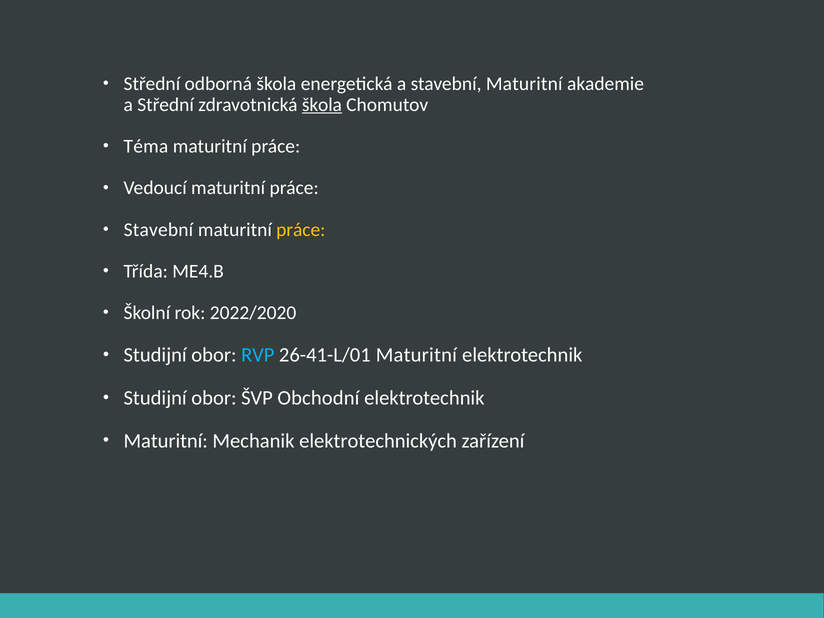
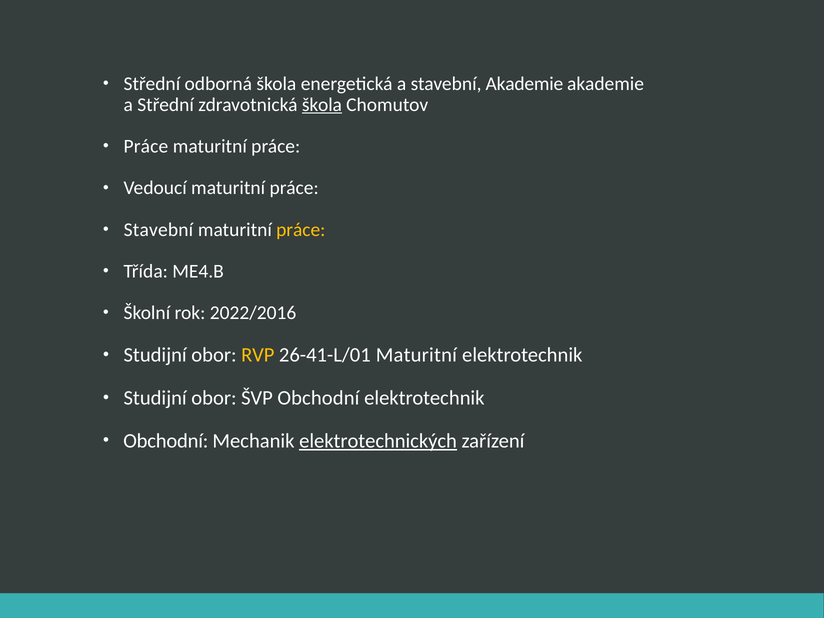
a stavební Maturitní: Maturitní -> Akademie (524, 84)
Téma: Téma -> Práce (146, 146)
2022/2020: 2022/2020 -> 2022/2016 (253, 313)
RVP colour: light blue -> yellow (258, 355)
Maturitní: Maturitní -> Obchodní (166, 441)
elektrotechnických underline: none -> present (378, 441)
